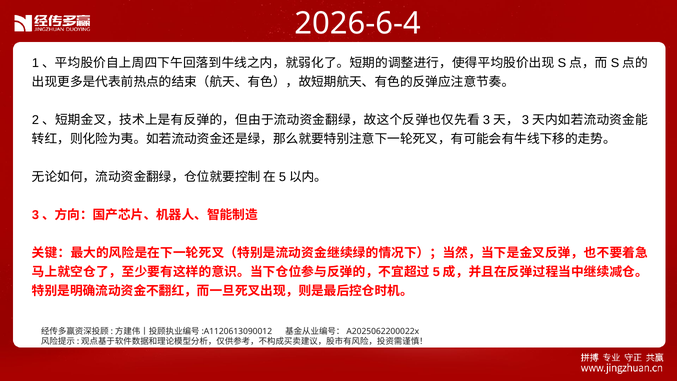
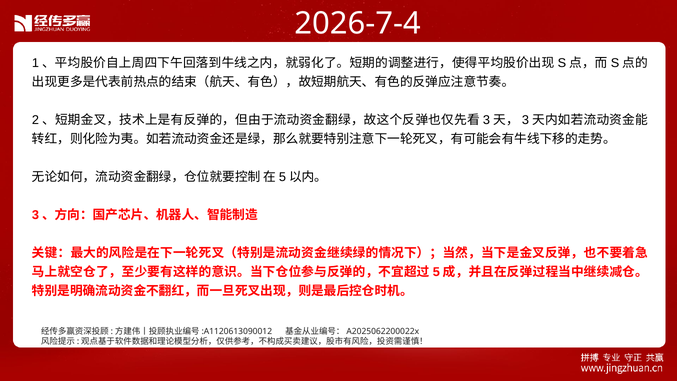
2026-6-4: 2026-6-4 -> 2026-7-4 (358, 23)
